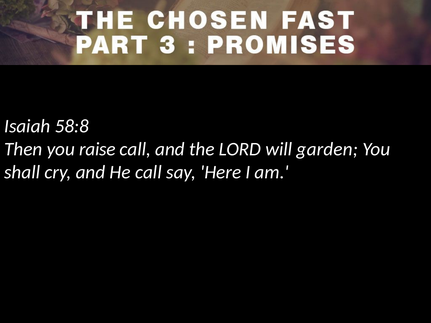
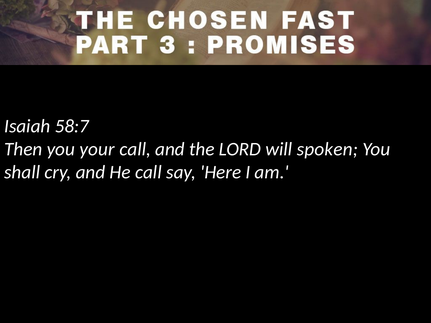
58:8: 58:8 -> 58:7 (72, 126)
raise: raise -> your (97, 149)
garden: garden -> spoken (327, 149)
